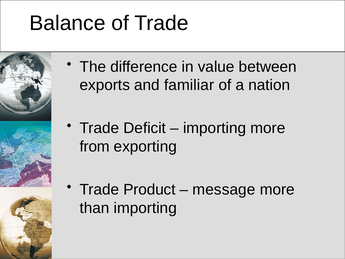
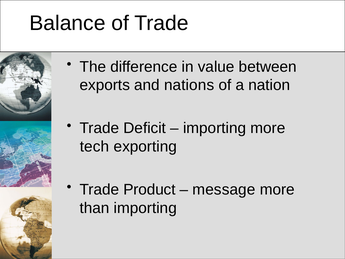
familiar: familiar -> nations (189, 85)
from: from -> tech (94, 146)
